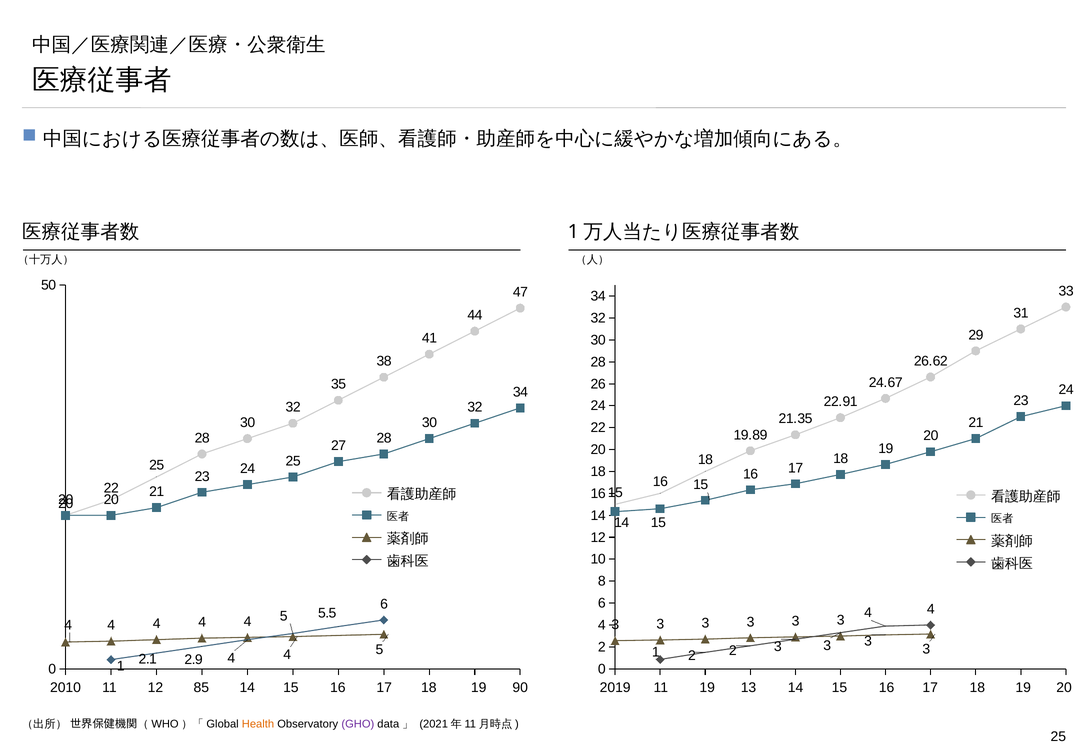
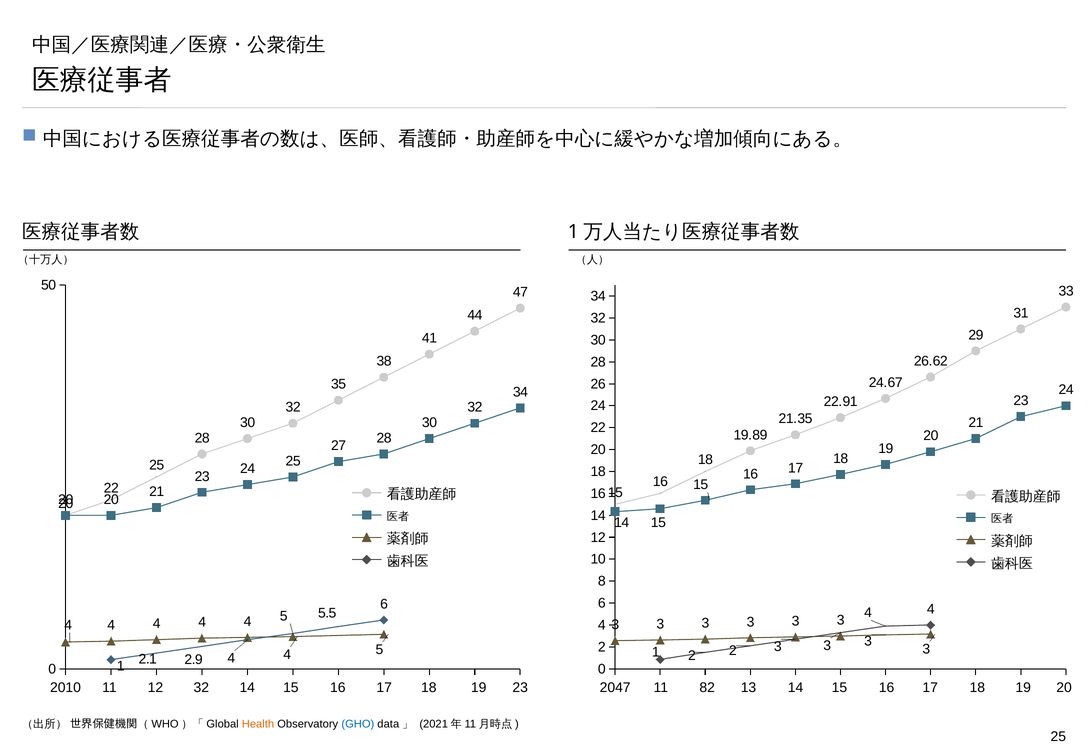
12 85: 85 -> 32 (201, 688)
19 90: 90 -> 23 (520, 688)
2019: 2019 -> 2047 (615, 688)
11 19: 19 -> 82 (707, 688)
GHO colour: purple -> blue (358, 724)
